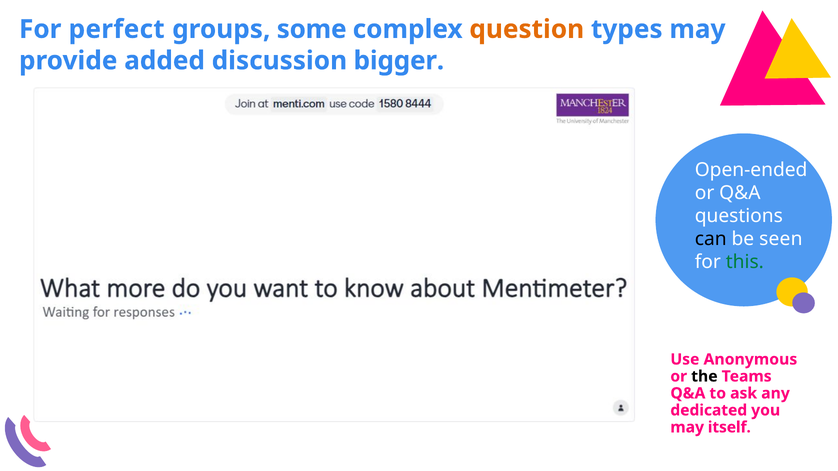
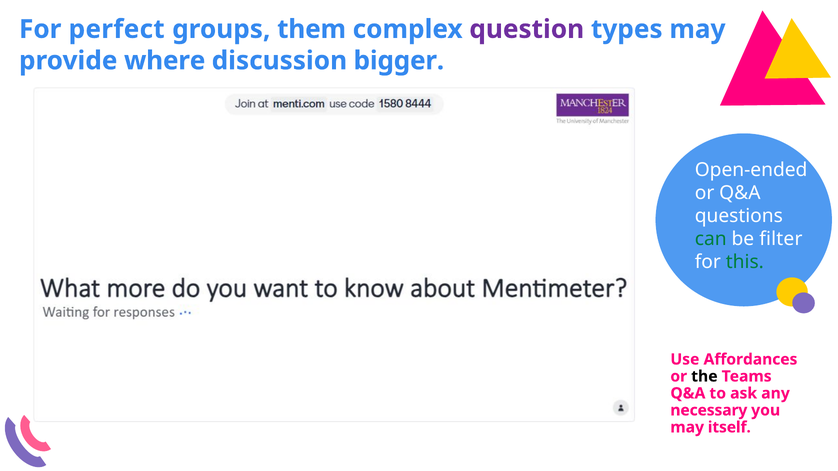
some: some -> them (312, 29)
question colour: orange -> purple (527, 29)
added: added -> where (165, 61)
can colour: black -> green (711, 239)
seen: seen -> filter (781, 239)
Anonymous: Anonymous -> Affordances (750, 360)
dedicated: dedicated -> necessary (709, 411)
